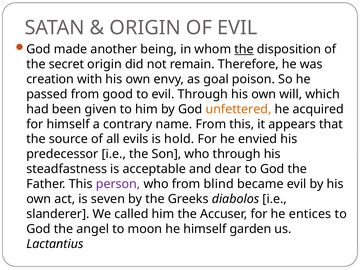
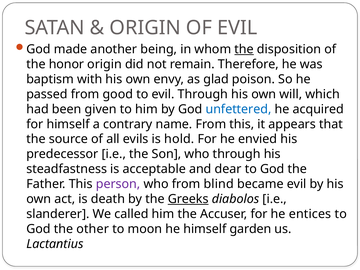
secret: secret -> honor (66, 64)
creation: creation -> baptism (50, 79)
goal: goal -> glad (216, 79)
unfettered colour: orange -> blue (238, 109)
seven: seven -> death (108, 199)
Greeks underline: none -> present (188, 199)
angel: angel -> other (93, 229)
